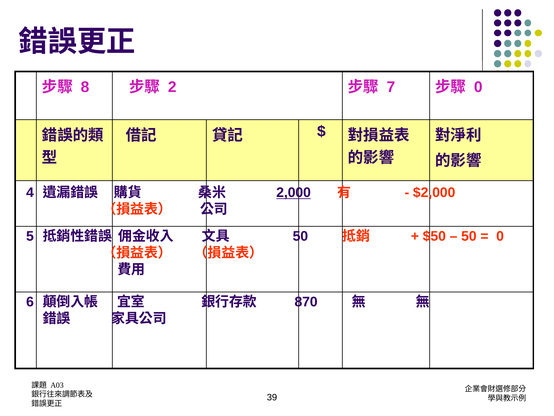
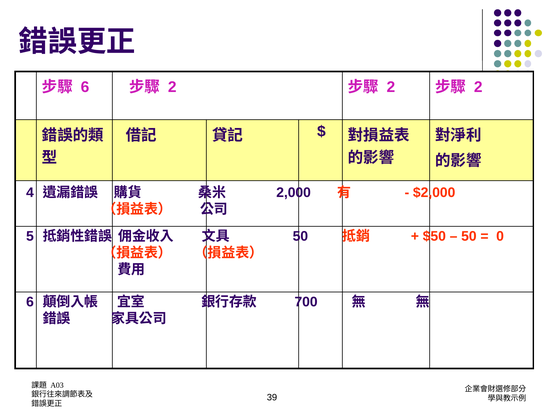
8: 8 -> 6 (85, 87)
7: 7 -> 2 (391, 87)
0: 0 -> 2 (478, 87)
2,000 underline: present -> none (294, 192)
870: 870 -> 700 (306, 302)
